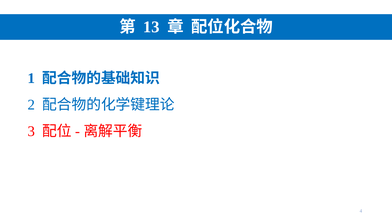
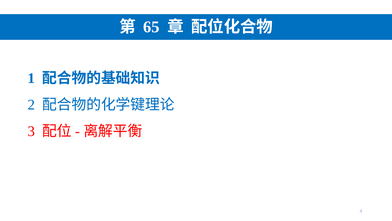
13: 13 -> 65 (151, 27)
